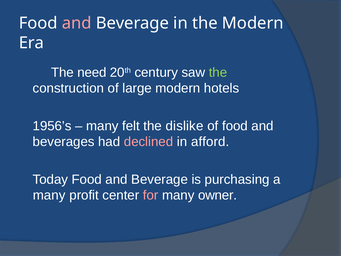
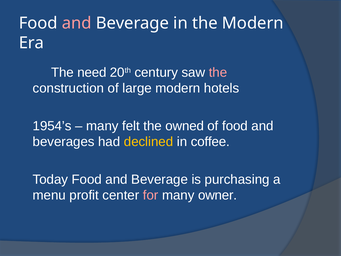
the colour: light green -> pink (218, 72)
1956’s: 1956’s -> 1954’s (52, 126)
dislike: dislike -> owned (185, 126)
declined colour: pink -> yellow (149, 142)
afford: afford -> coffee (210, 142)
many: many -> menu (49, 195)
